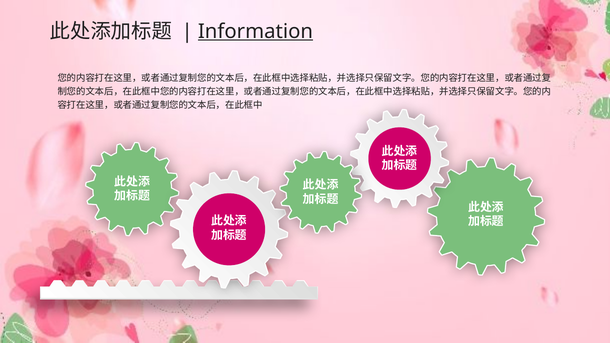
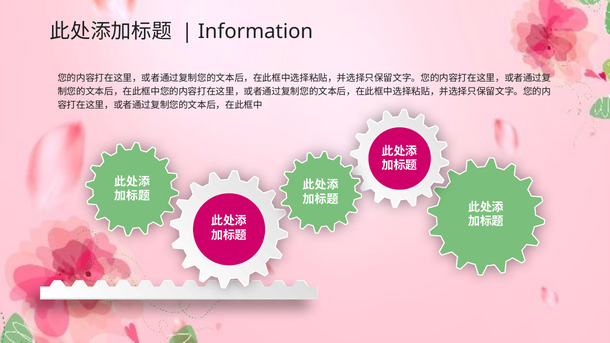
Information underline: present -> none (256, 31)
